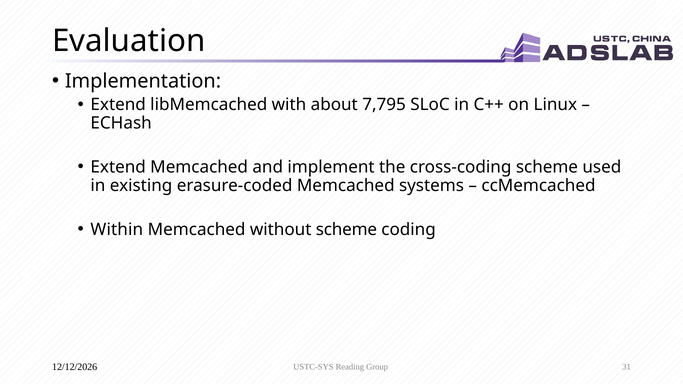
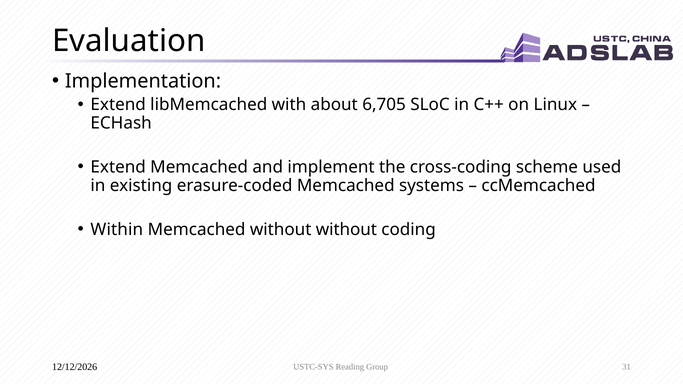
7,795: 7,795 -> 6,705 (384, 105)
without scheme: scheme -> without (346, 230)
